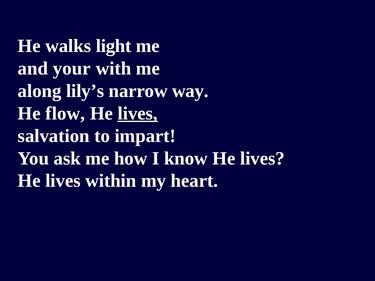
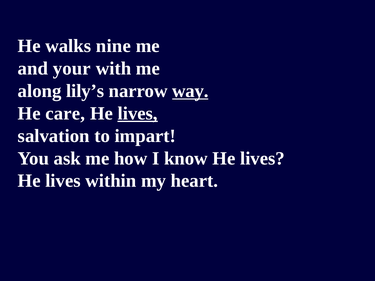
light: light -> nine (113, 46)
way underline: none -> present (190, 91)
flow: flow -> care (65, 113)
